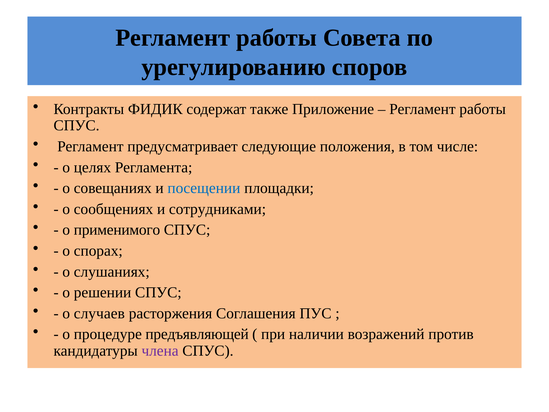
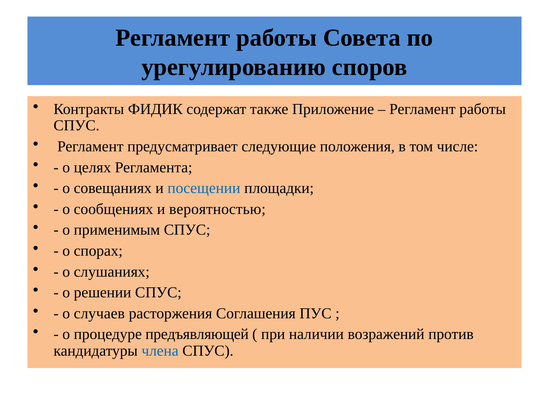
сотрудниками: сотрудниками -> вероятностью (217, 209)
применимого: применимого -> применимым (117, 230)
члена colour: purple -> blue (160, 351)
